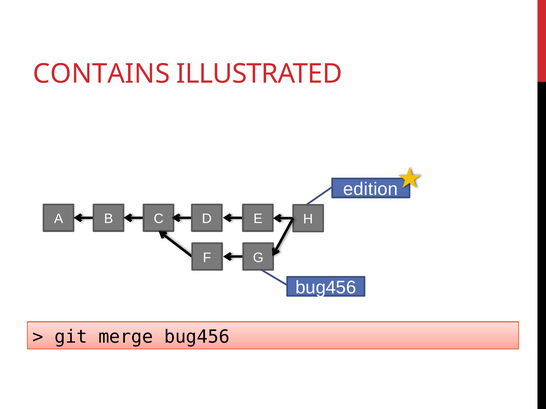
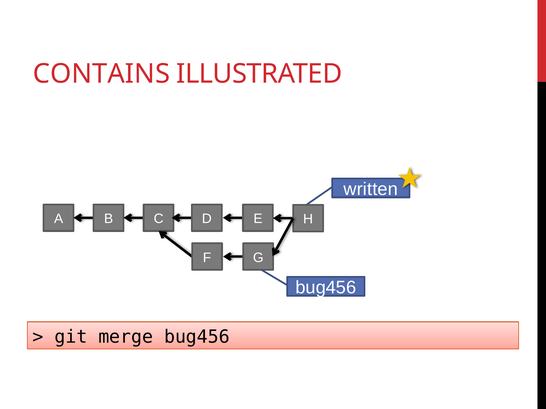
edition: edition -> written (371, 189)
